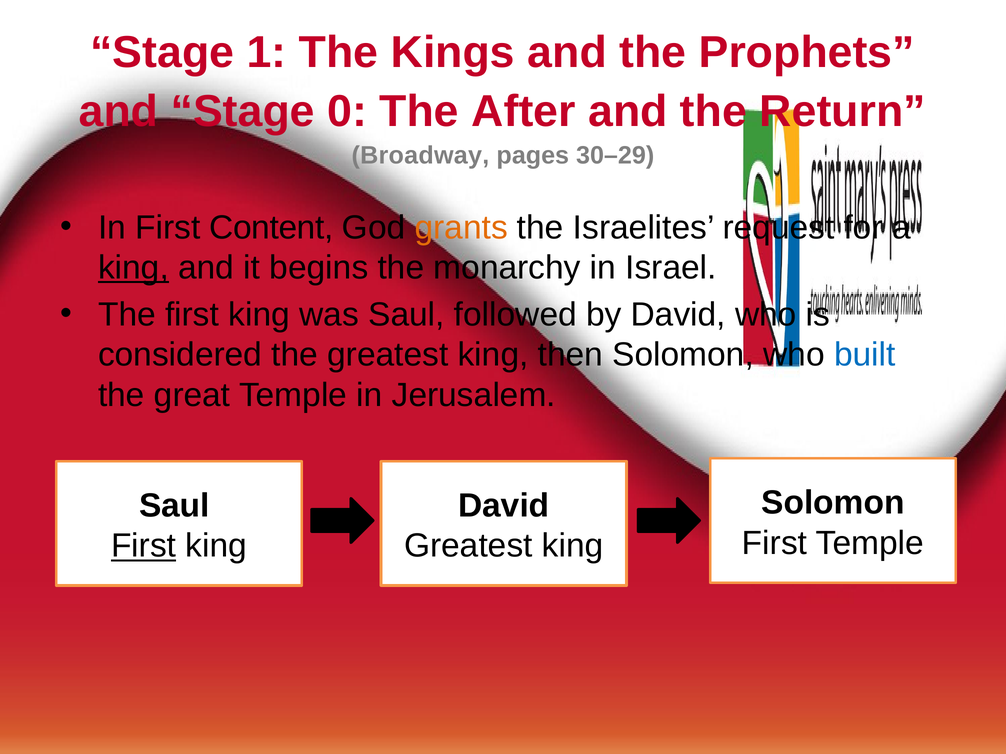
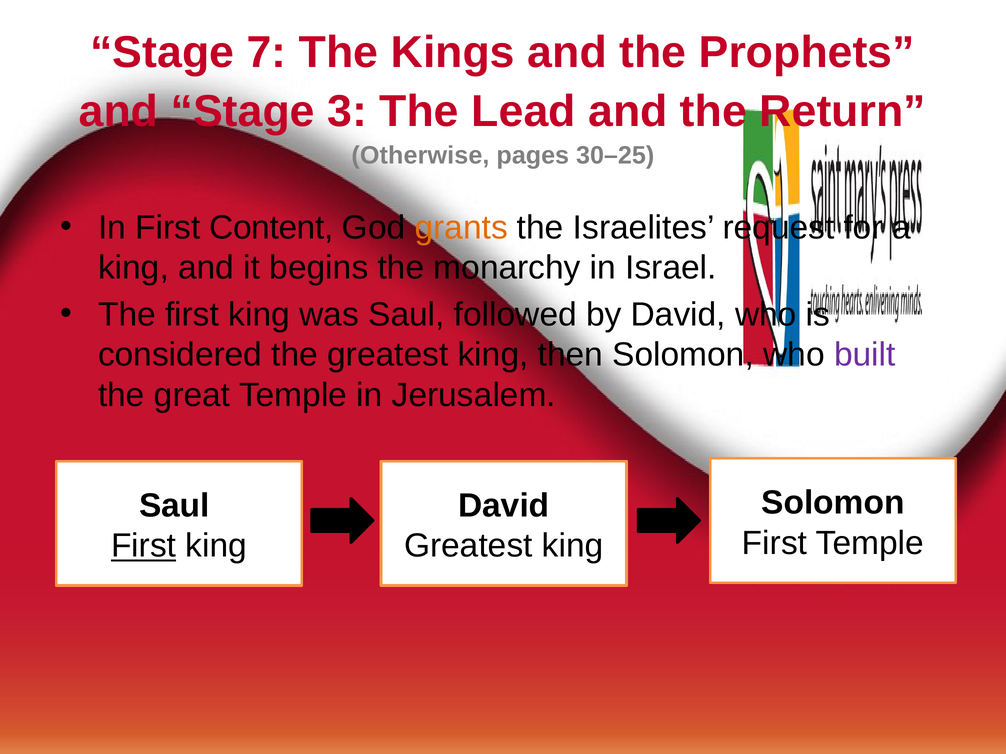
1: 1 -> 7 (266, 53)
0: 0 -> 3 (347, 112)
After: After -> Lead (524, 112)
Broadway: Broadway -> Otherwise (420, 155)
30–29: 30–29 -> 30–25 (615, 155)
king underline: present -> none (133, 268)
built colour: blue -> purple (865, 355)
